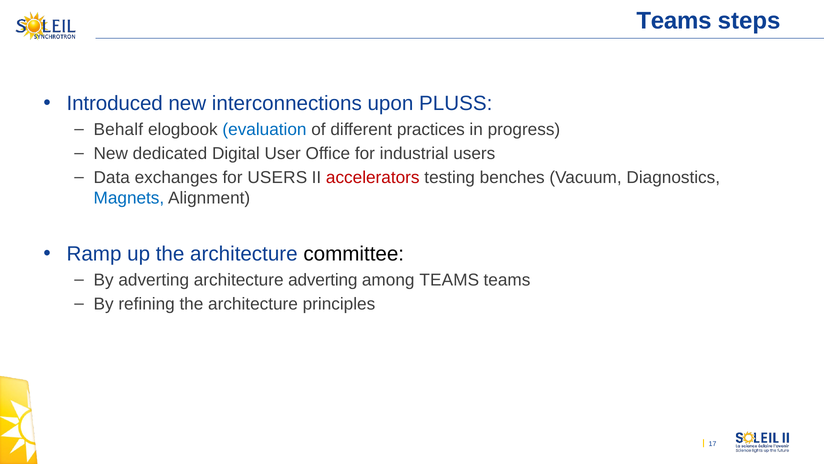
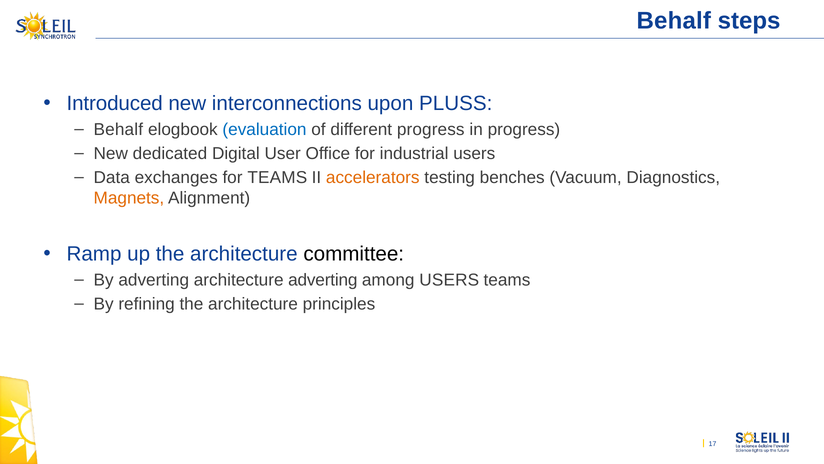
Teams: Teams -> Behalf (674, 21)
different practices: practices -> progress (431, 129)
for USERS: USERS -> TEAMS (277, 177)
accelerators colour: red -> orange (373, 177)
Magnets colour: blue -> orange (129, 198)
among TEAMS: TEAMS -> USERS (449, 280)
